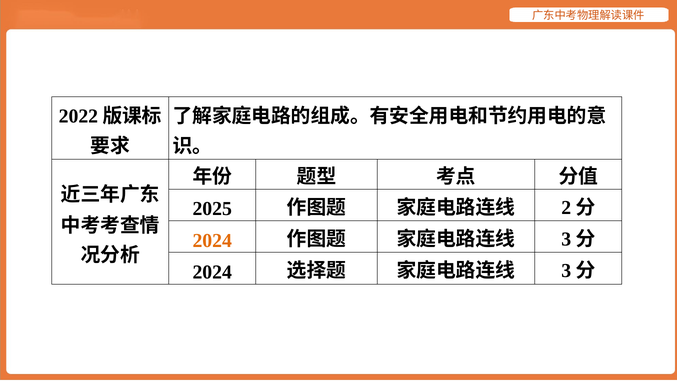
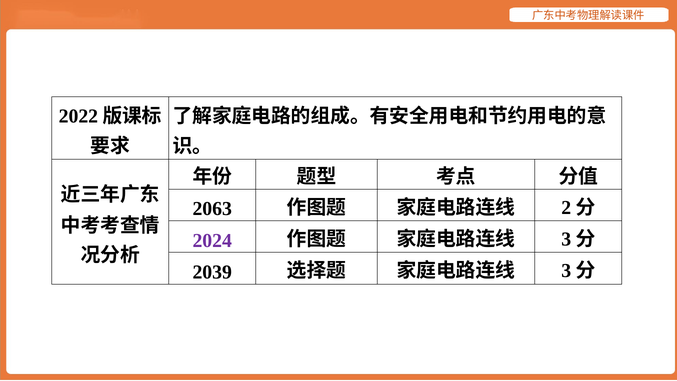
2025: 2025 -> 2063 (212, 209)
2024 colour: orange -> purple (212, 241)
2024: 2024 -> 2039 (212, 272)
